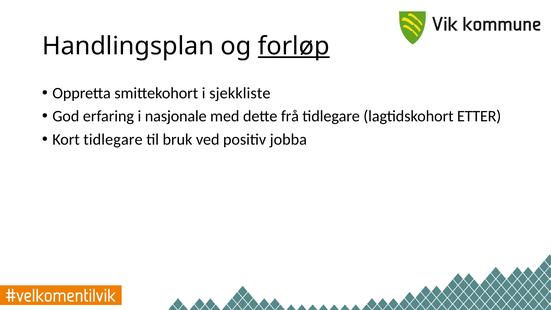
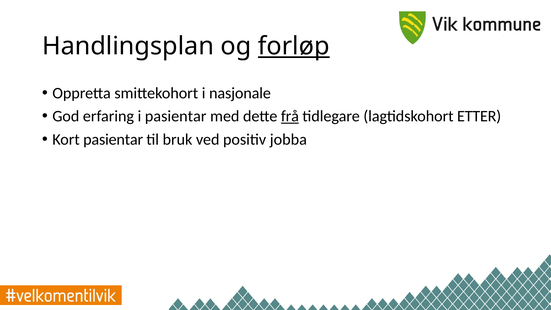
sjekkliste: sjekkliste -> nasjonale (240, 93)
i nasjonale: nasjonale -> pasientar (176, 116)
frå underline: none -> present (290, 116)
Kort tidlegare: tidlegare -> pasientar (113, 139)
